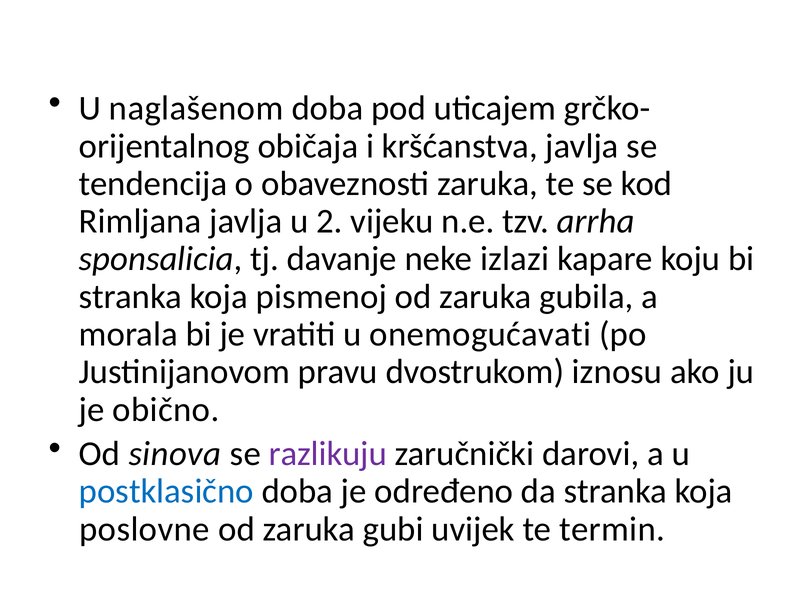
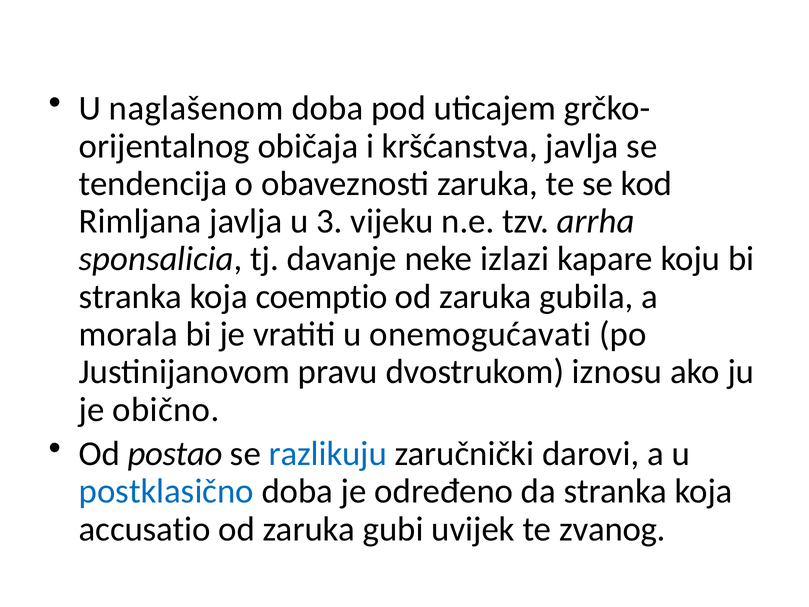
2: 2 -> 3 (329, 221)
pismenoj: pismenoj -> coemptio (322, 297)
sinova: sinova -> postao (175, 454)
razlikuju colour: purple -> blue (328, 454)
poslovne: poslovne -> accusatio (145, 529)
termin: termin -> zvanog (612, 529)
